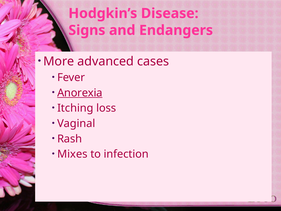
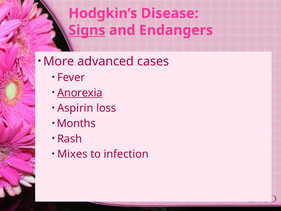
Signs underline: none -> present (87, 30)
Itching: Itching -> Aspirin (75, 108)
Vaginal: Vaginal -> Months (76, 123)
